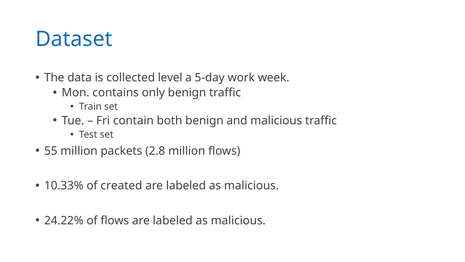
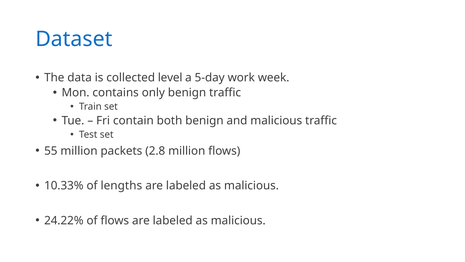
created: created -> lengths (121, 185)
